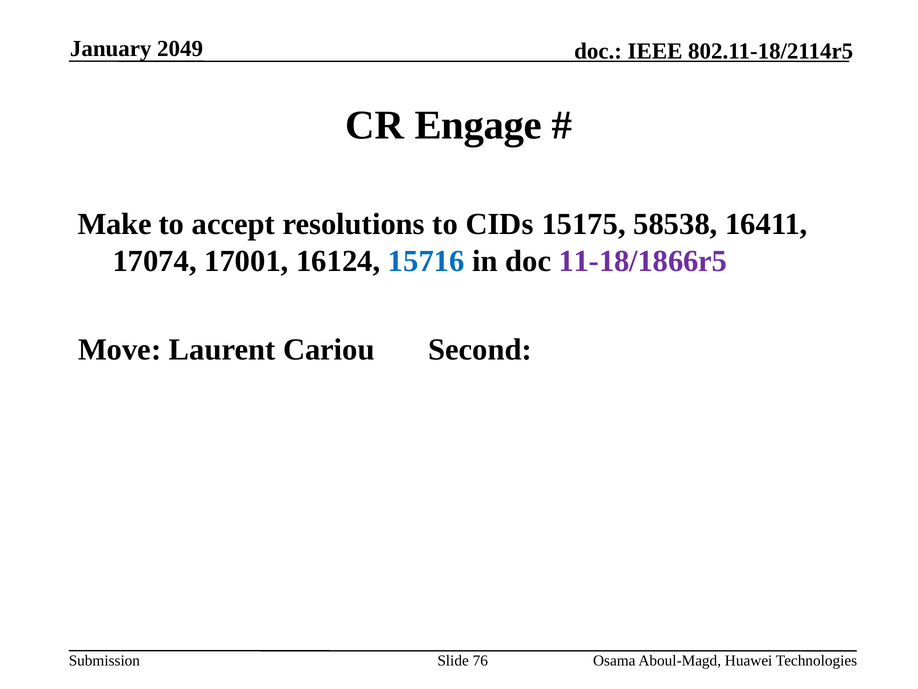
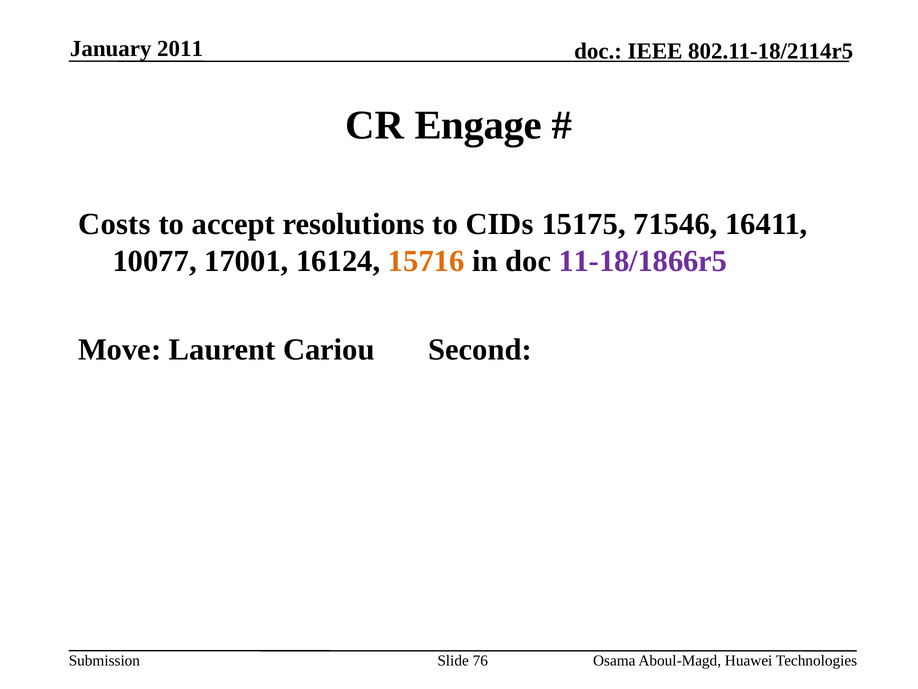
2049: 2049 -> 2011 (180, 49)
Make: Make -> Costs (114, 224)
58538: 58538 -> 71546 (675, 224)
17074: 17074 -> 10077 (155, 261)
15716 colour: blue -> orange (426, 261)
